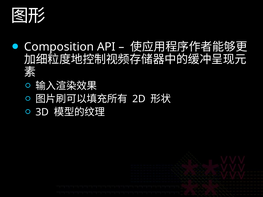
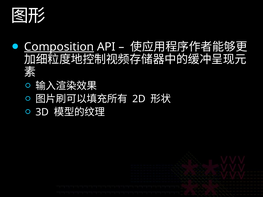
Composition underline: none -> present (59, 47)
